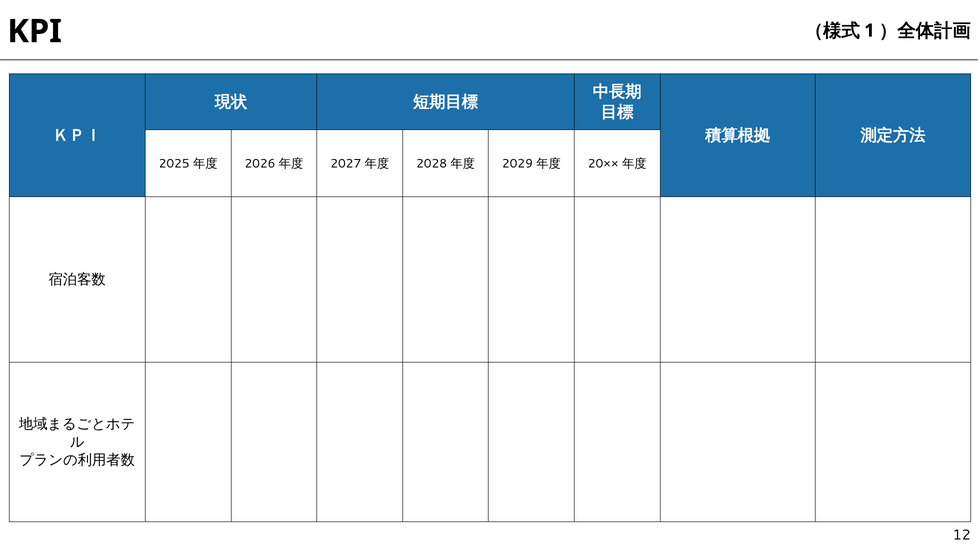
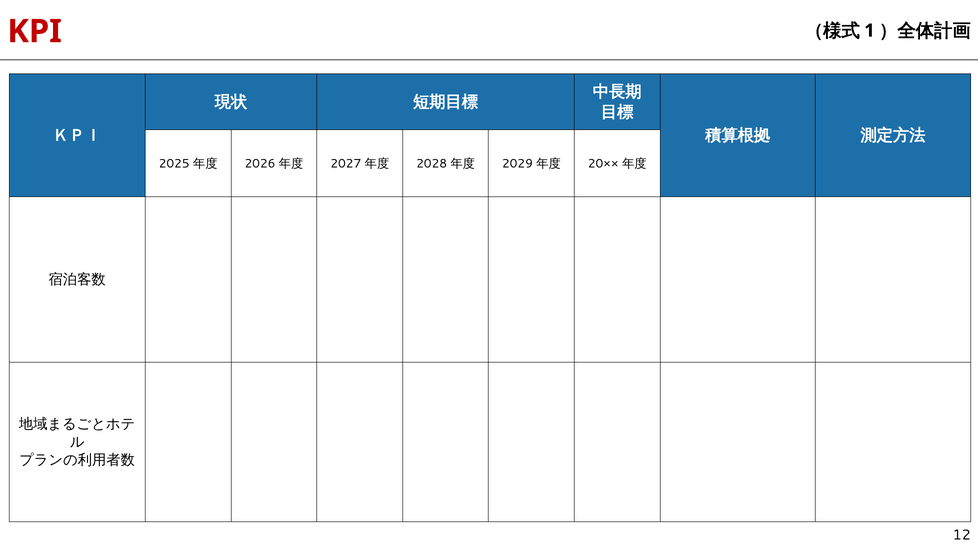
KPI colour: black -> red (35, 31)
